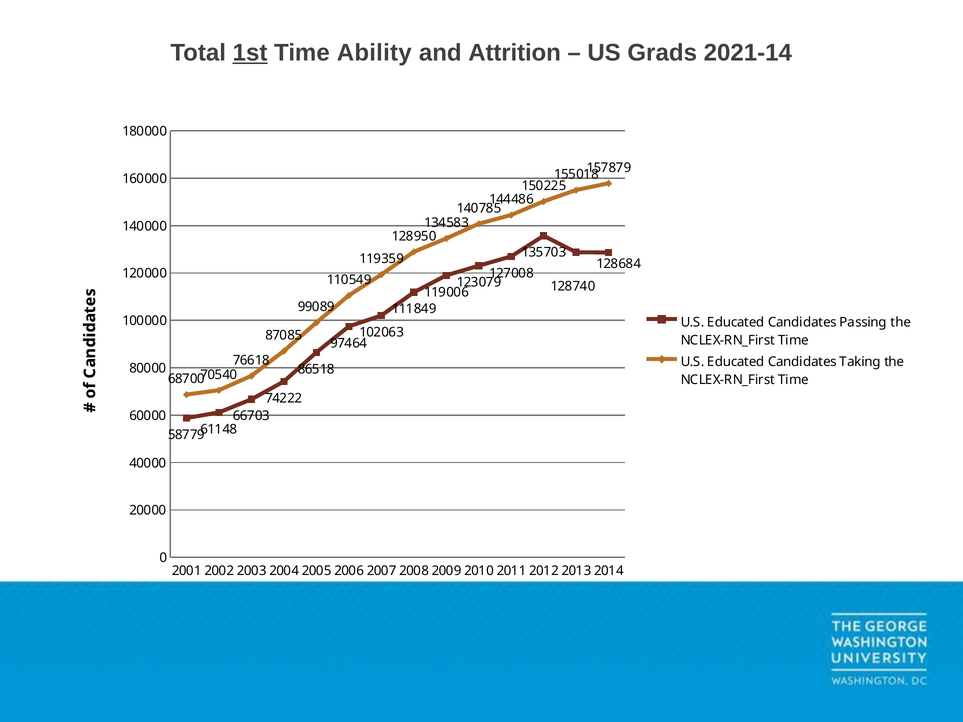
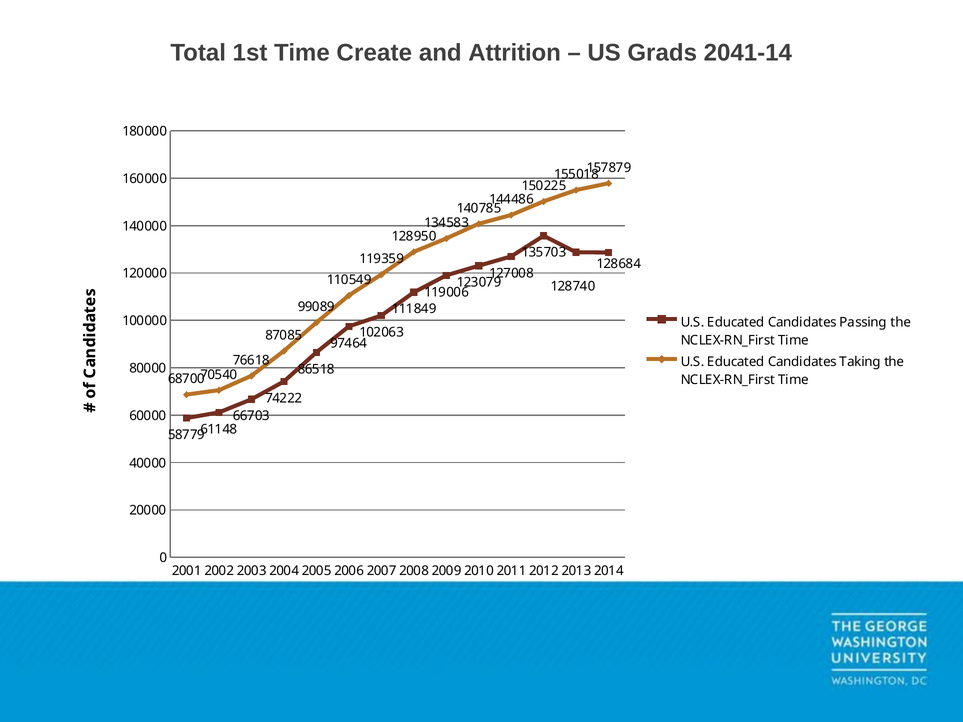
1st underline: present -> none (250, 53)
Ability: Ability -> Create (374, 53)
2021-14: 2021-14 -> 2041-14 (748, 53)
